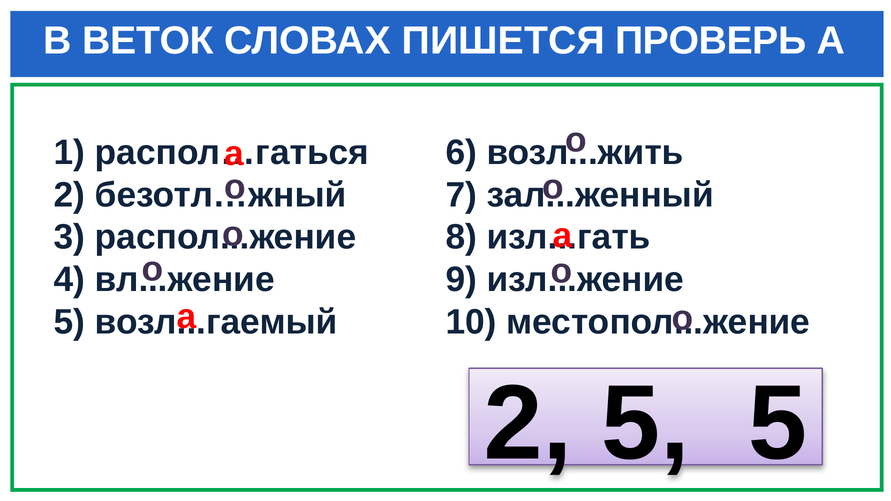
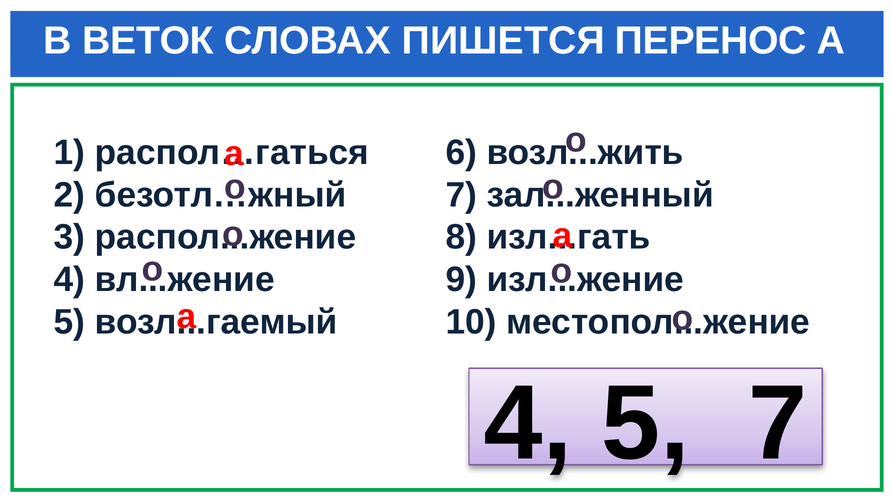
ПРОВЕРЬ: ПРОВЕРЬ -> ПЕРЕНОС (711, 41)
2: 2 -> 4 (528, 424)
5 5: 5 -> 7 (778, 424)
